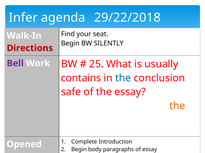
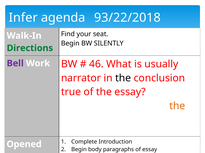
29/22/2018: 29/22/2018 -> 93/22/2018 (127, 18)
Directions colour: red -> green (30, 48)
25: 25 -> 46 (96, 64)
contains: contains -> narrator (81, 78)
the colour: blue -> black (123, 78)
safe: safe -> true (71, 92)
